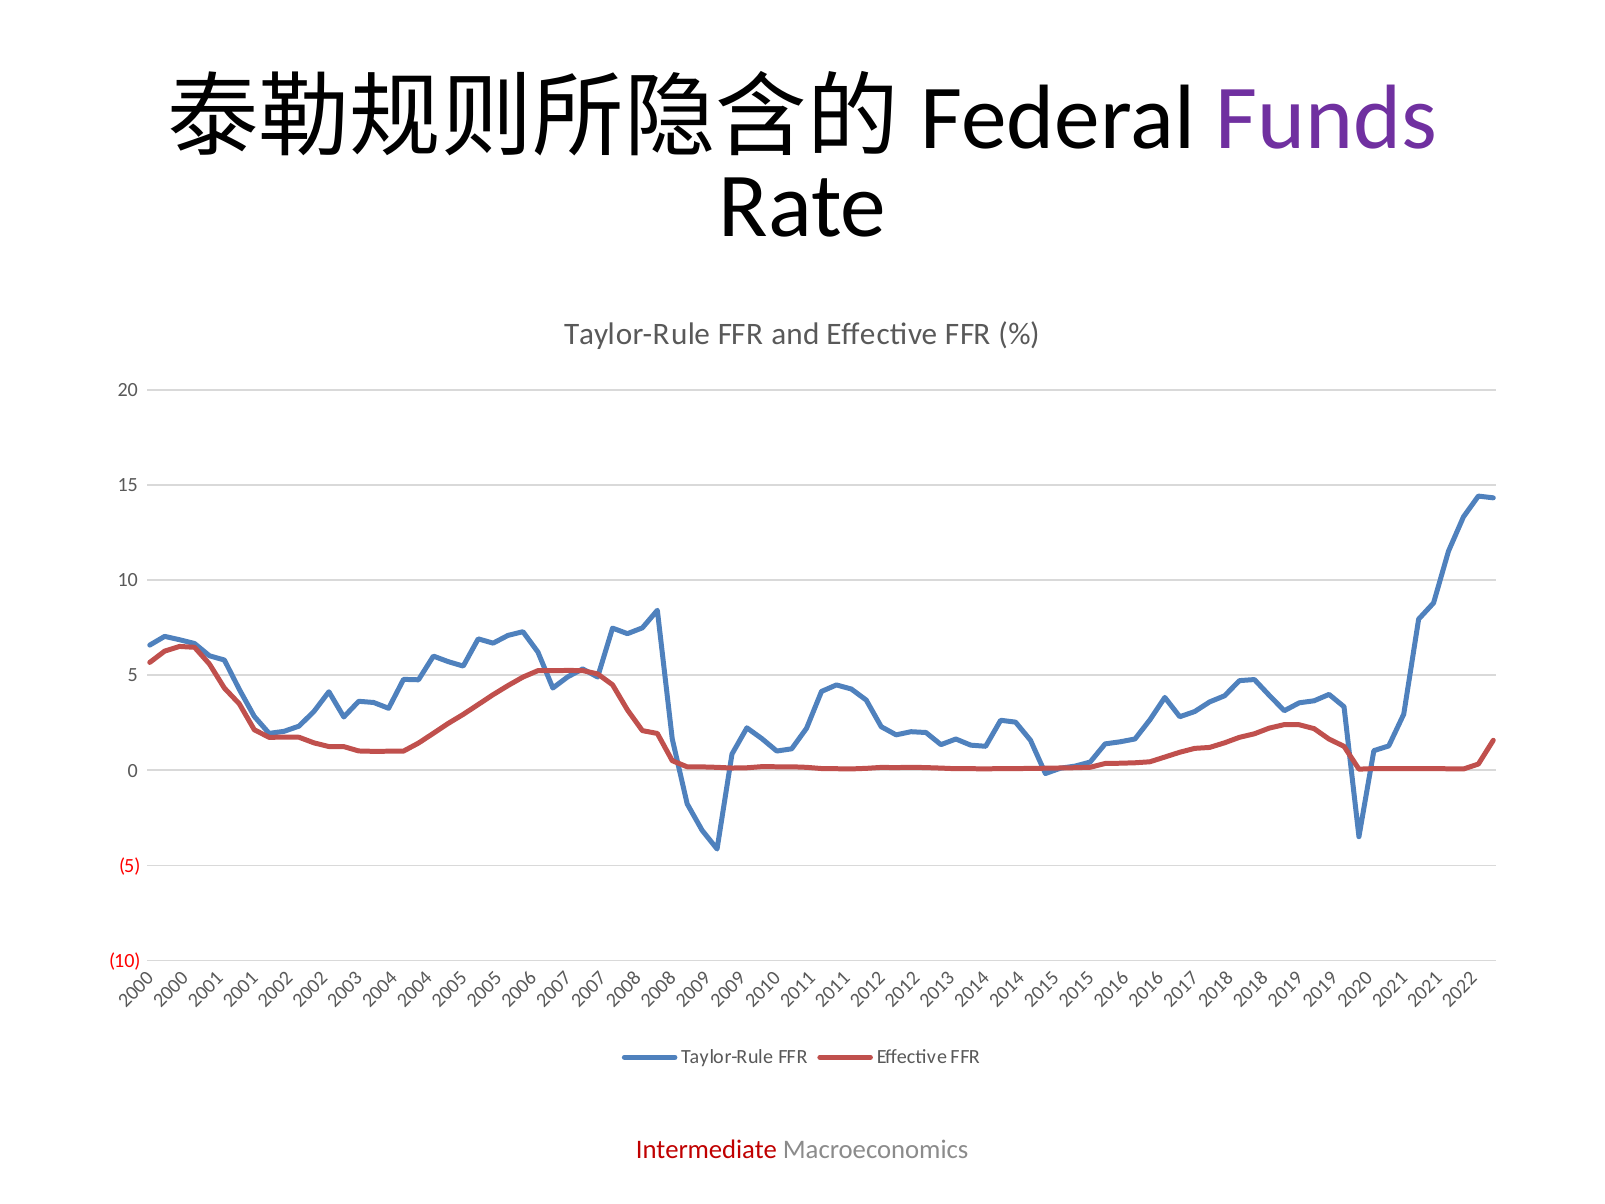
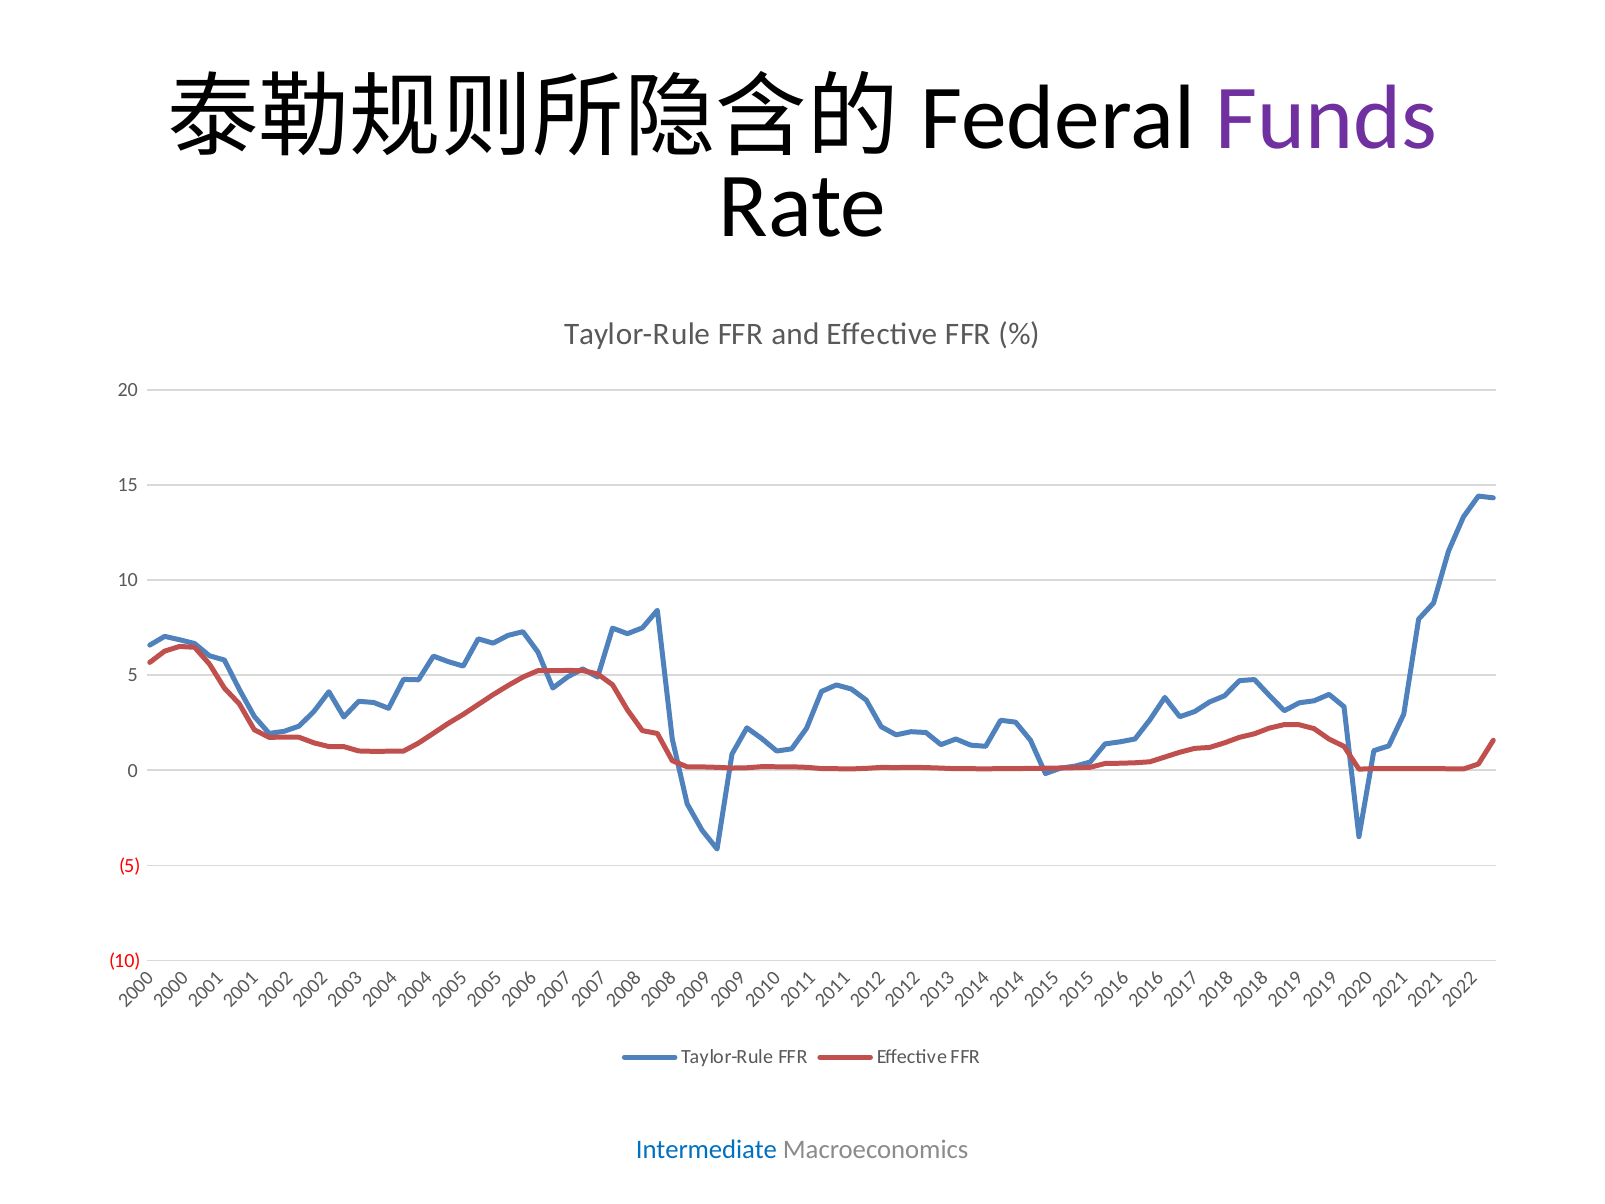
Intermediate colour: red -> blue (706, 1149)
